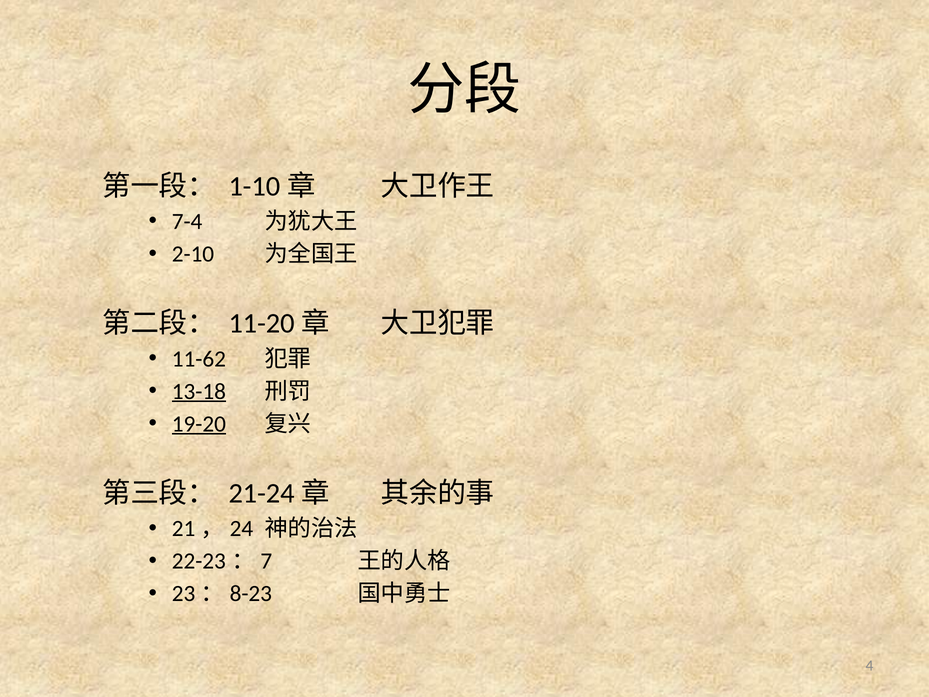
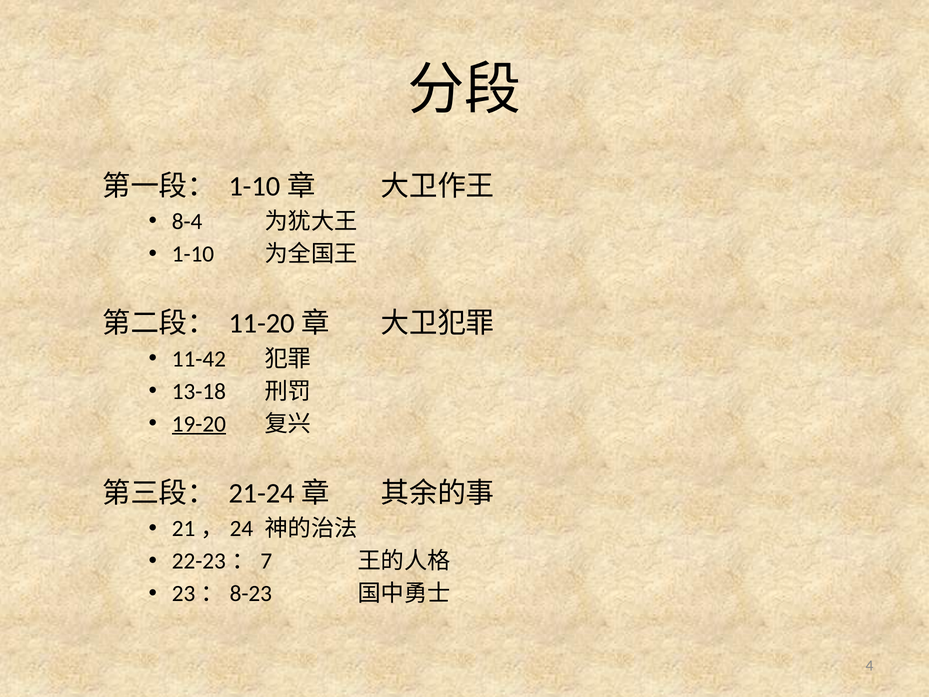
7-4: 7-4 -> 8-4 (187, 221)
2-10: 2-10 -> 1-10 (193, 254)
11-62: 11-62 -> 11-42 (199, 359)
13-18 underline: present -> none (199, 391)
